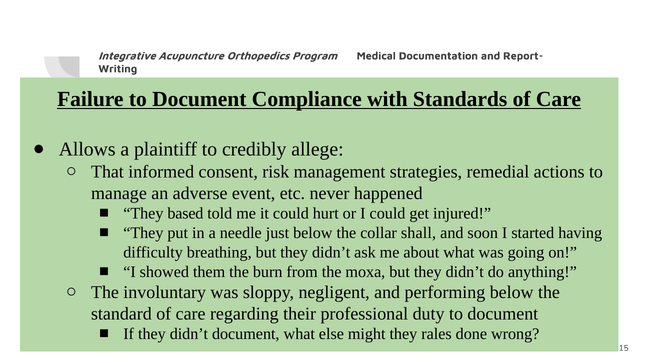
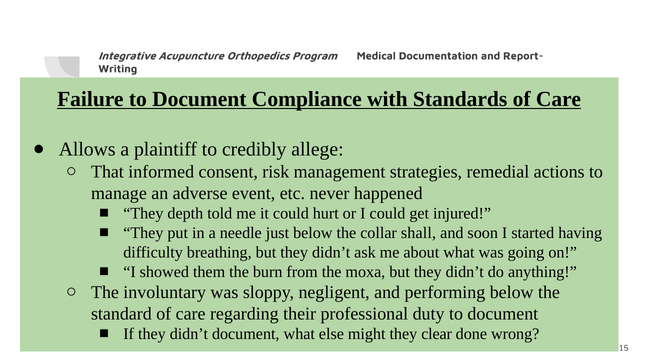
based: based -> depth (185, 214)
rales: rales -> clear (437, 334)
